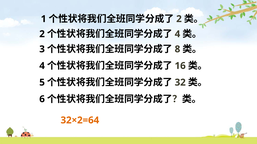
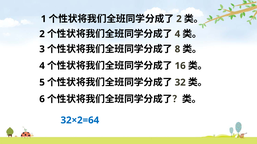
32×2=64 colour: orange -> blue (80, 121)
